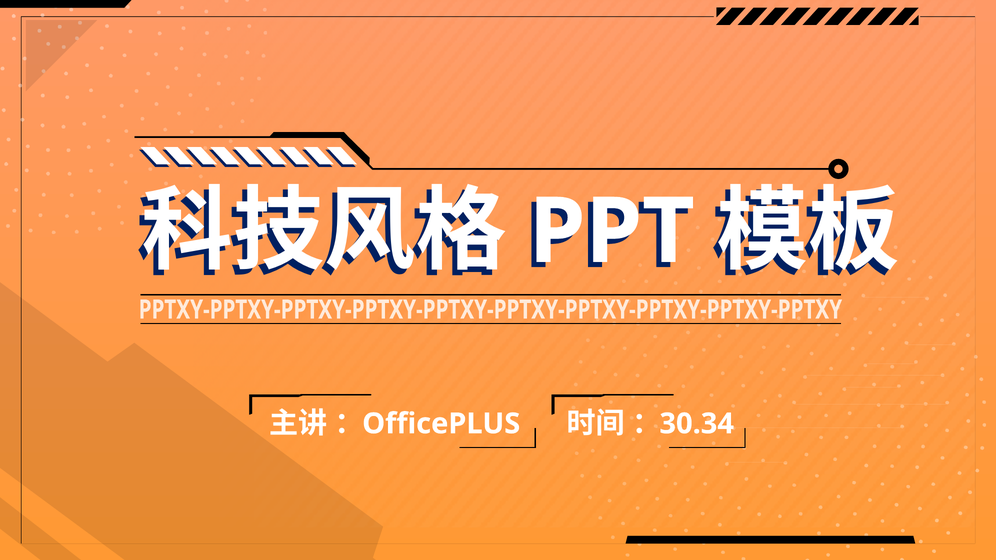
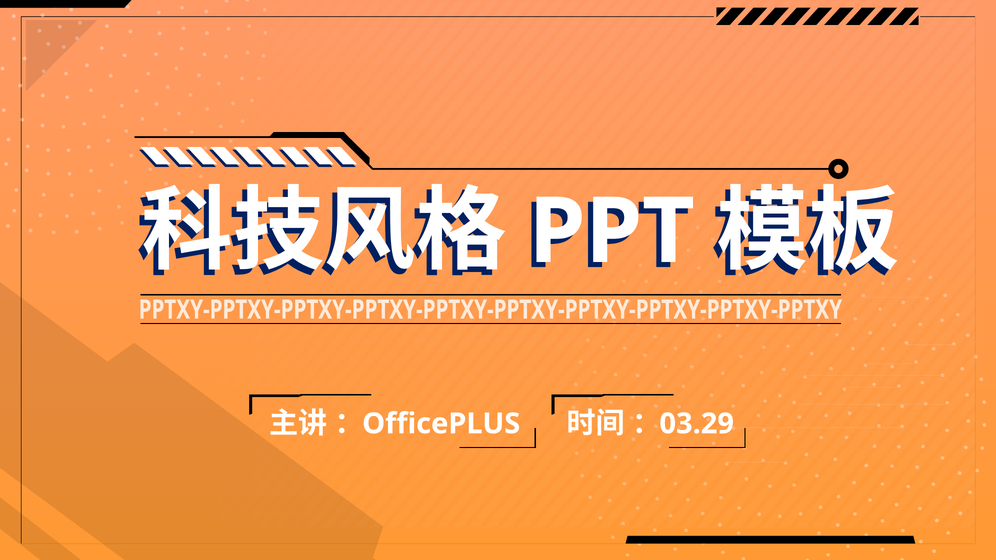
30.34: 30.34 -> 03.29 (697, 424)
